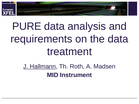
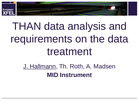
PURE: PURE -> THAN (27, 26)
